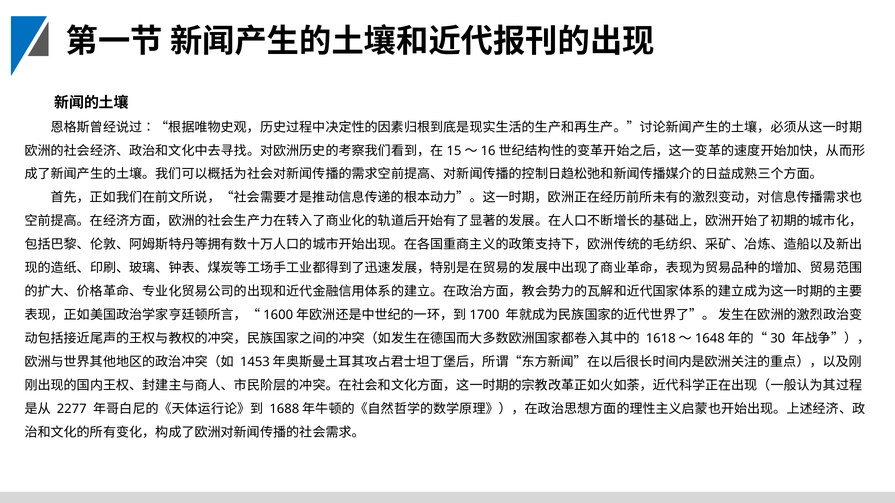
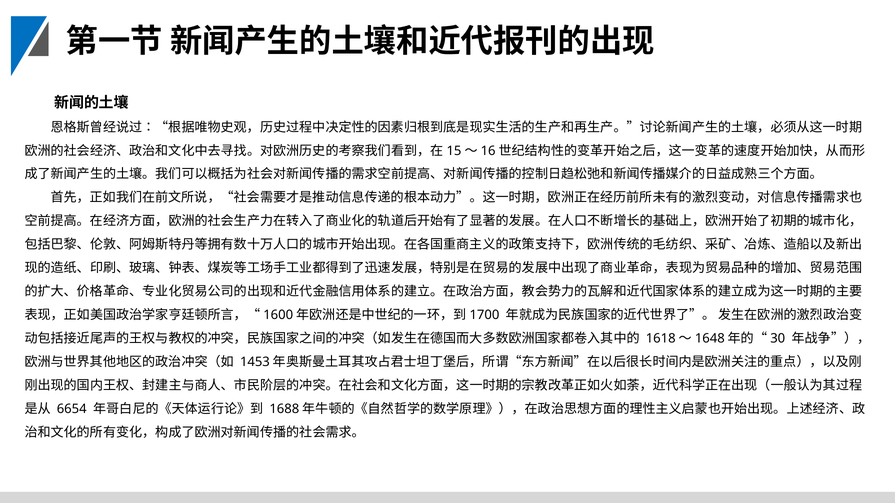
2277: 2277 -> 6654 (72, 409)
